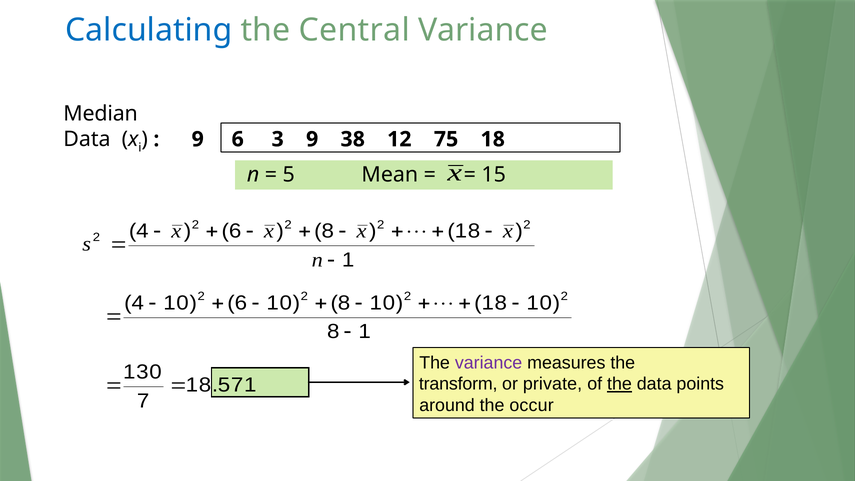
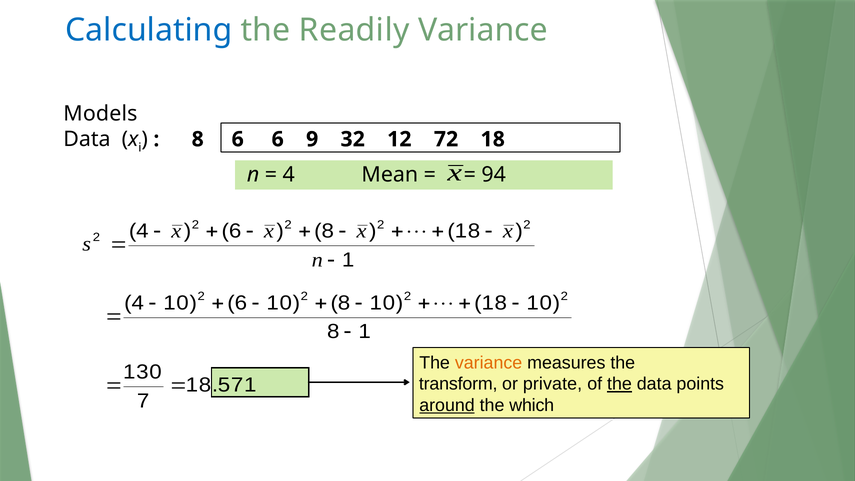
Central: Central -> Readily (354, 30)
Median: Median -> Models (100, 114)
9: 9 -> 8 (198, 139)
6 3: 3 -> 6 (278, 139)
38: 38 -> 32 (353, 139)
75: 75 -> 72 (446, 139)
5: 5 -> 4 (289, 175)
15: 15 -> 94 (494, 175)
variance colour: purple -> orange (489, 363)
around underline: none -> present (447, 405)
occur: occur -> which (532, 405)
